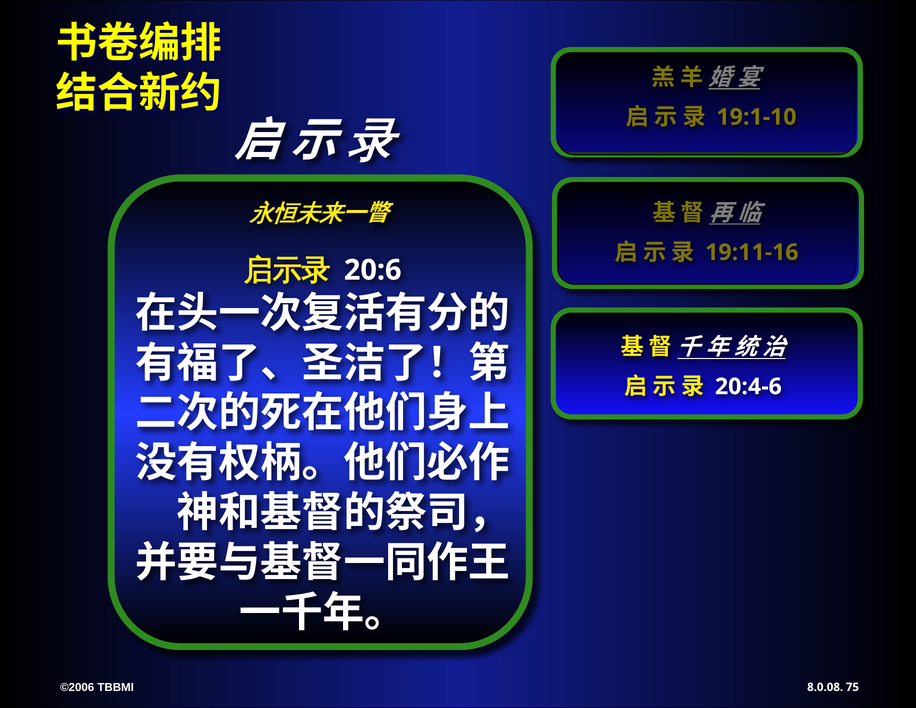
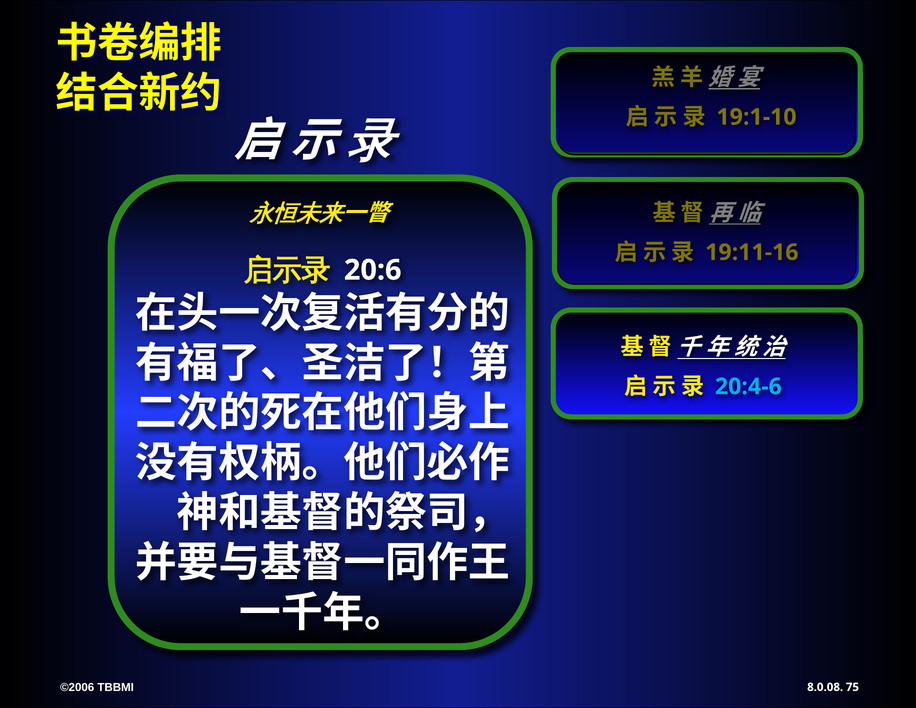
20:4-6 colour: white -> light blue (748, 386)
